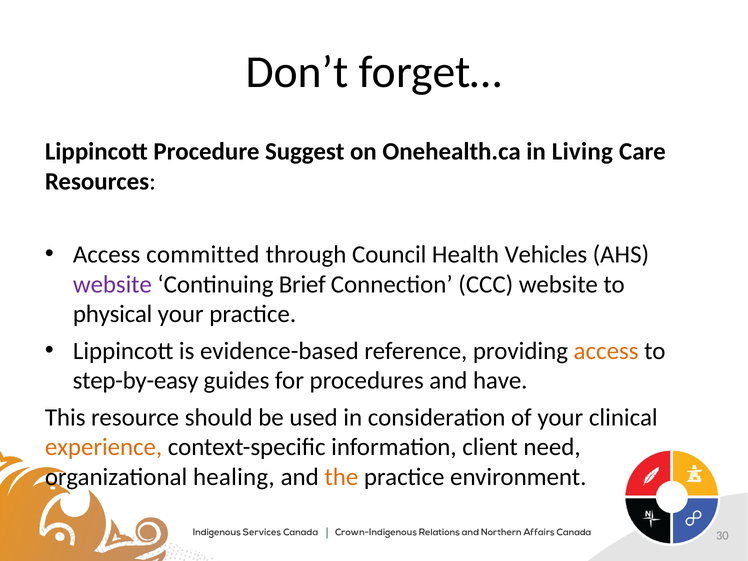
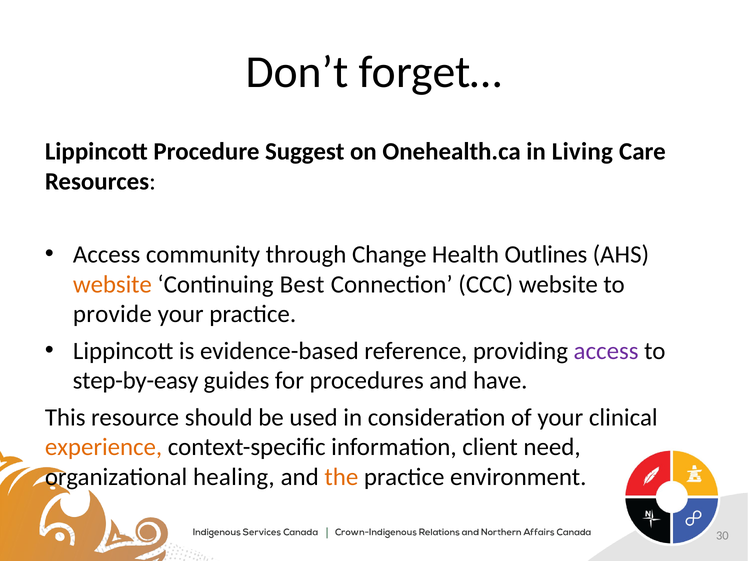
committed: committed -> community (203, 254)
Council: Council -> Change (389, 254)
Vehicles: Vehicles -> Outlines (546, 254)
website colour: purple -> orange (112, 284)
Brief: Brief -> Best (302, 284)
physical: physical -> provide (112, 314)
access colour: orange -> purple (606, 351)
